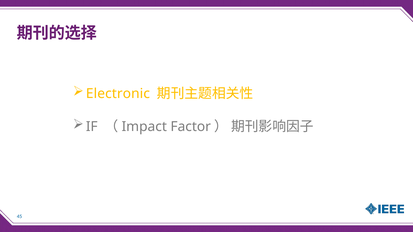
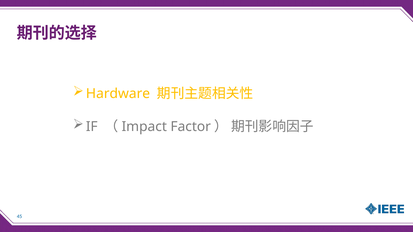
Electronic: Electronic -> Hardware (118, 94)
